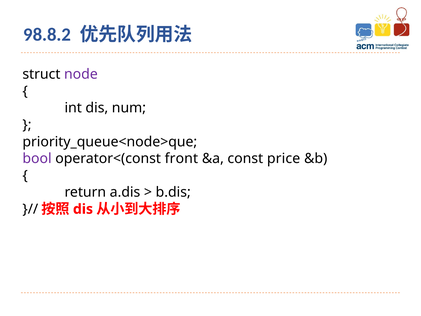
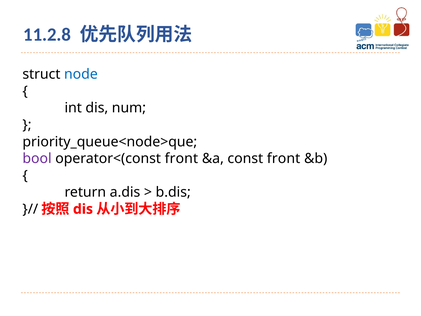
98.8.2: 98.8.2 -> 11.2.8 (47, 35)
node colour: purple -> blue (81, 74)
const price: price -> front (284, 158)
